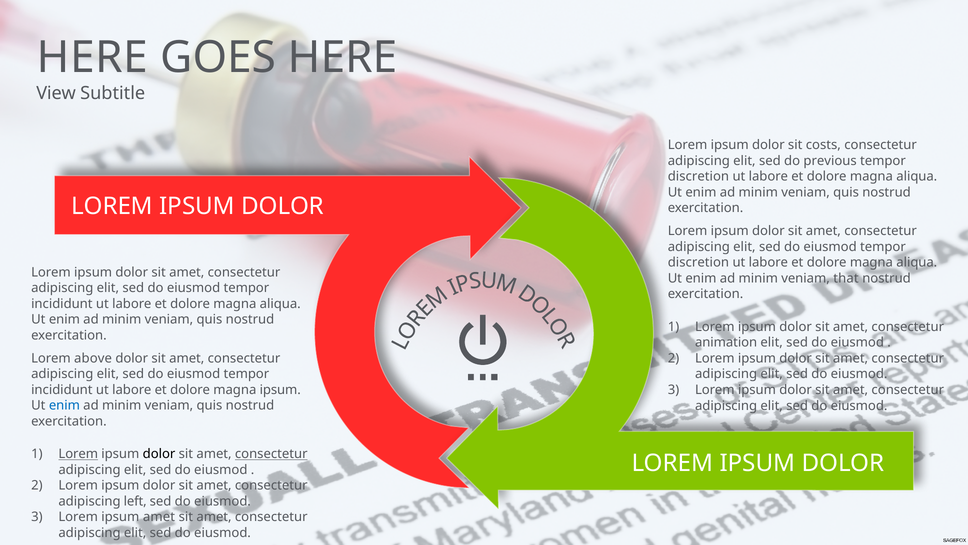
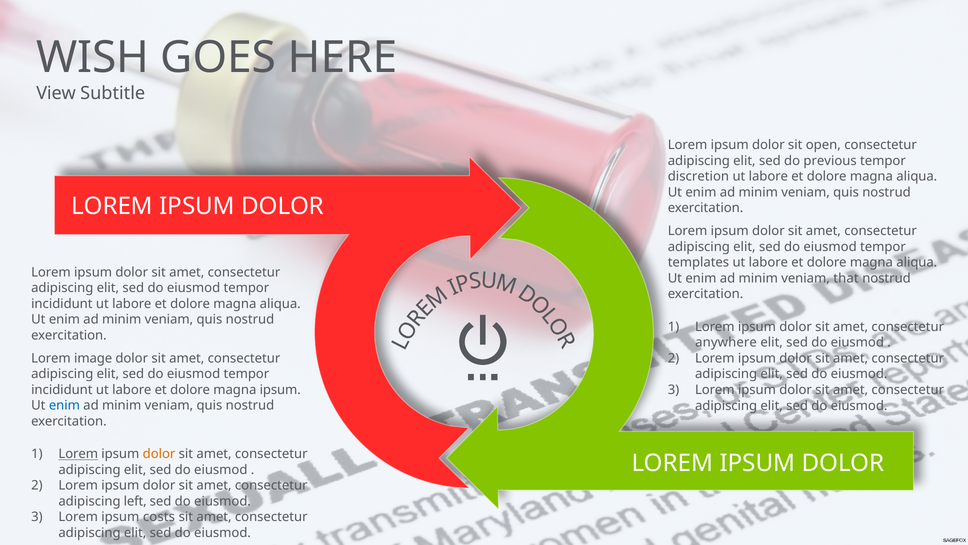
HERE: HERE -> WISH (93, 57)
costs: costs -> open (823, 145)
discretion: discretion -> templates (698, 262)
animation: animation -> anywhere (726, 342)
above: above -> image (93, 358)
dolor colour: black -> orange (159, 454)
consectetur underline: present -> none (271, 454)
ipsum amet: amet -> costs (159, 517)
